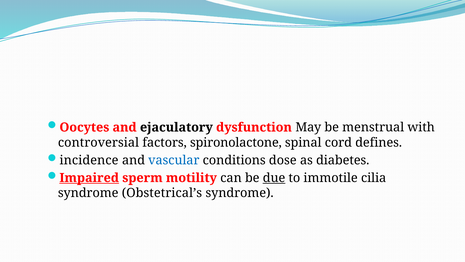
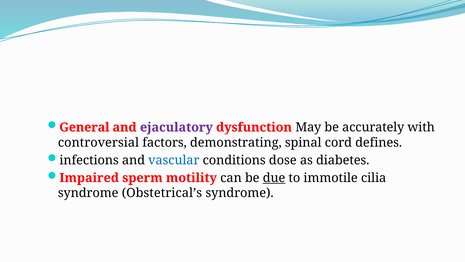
Oocytes: Oocytes -> General (84, 127)
ejaculatory colour: black -> purple (176, 127)
menstrual: menstrual -> accurately (373, 127)
spironolactone: spironolactone -> demonstrating (236, 142)
incidence: incidence -> infections (89, 160)
Impaired underline: present -> none (89, 178)
